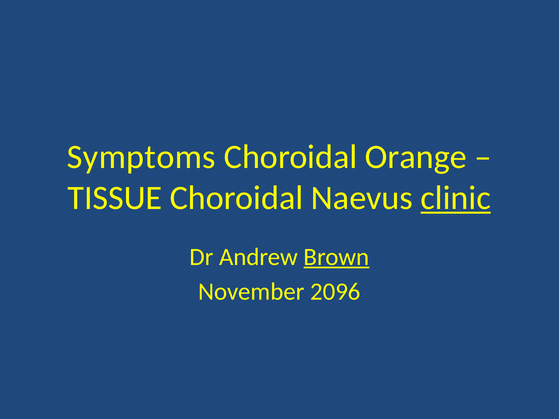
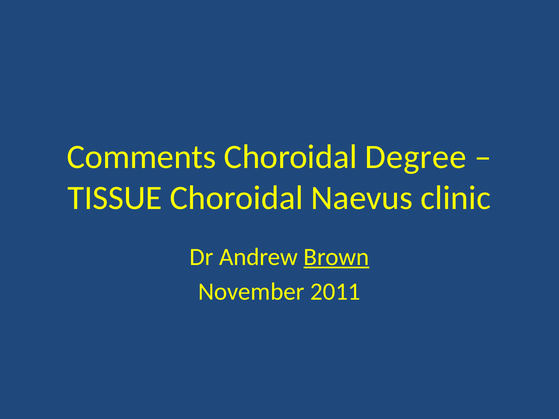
Symptoms: Symptoms -> Comments (142, 157)
Orange: Orange -> Degree (416, 157)
clinic underline: present -> none (456, 198)
2096: 2096 -> 2011 (335, 292)
